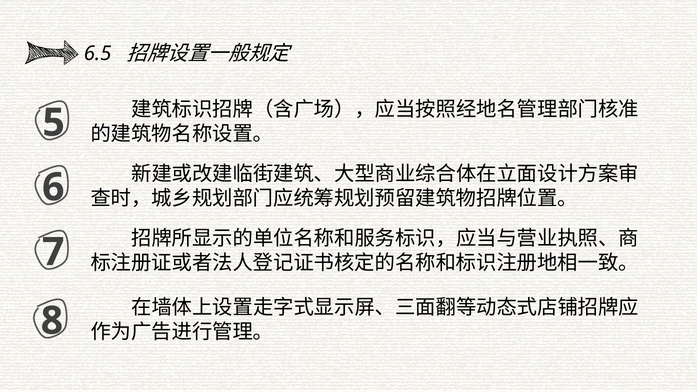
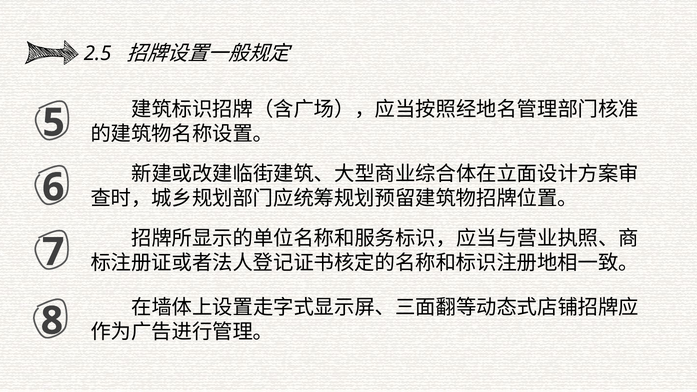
6.5: 6.5 -> 2.5 (98, 54)
